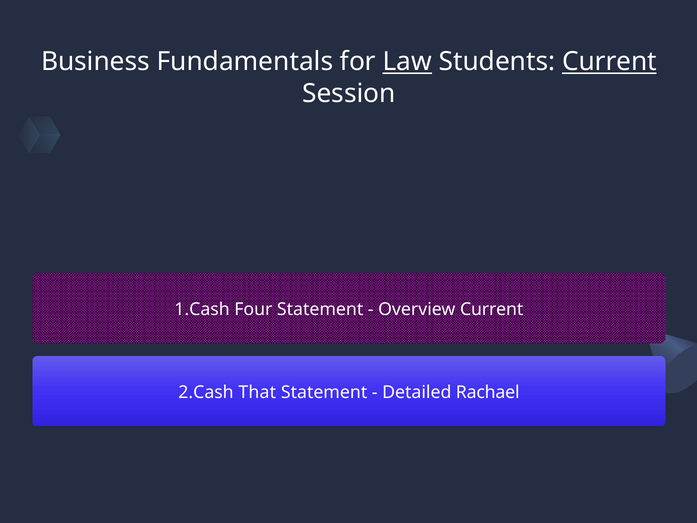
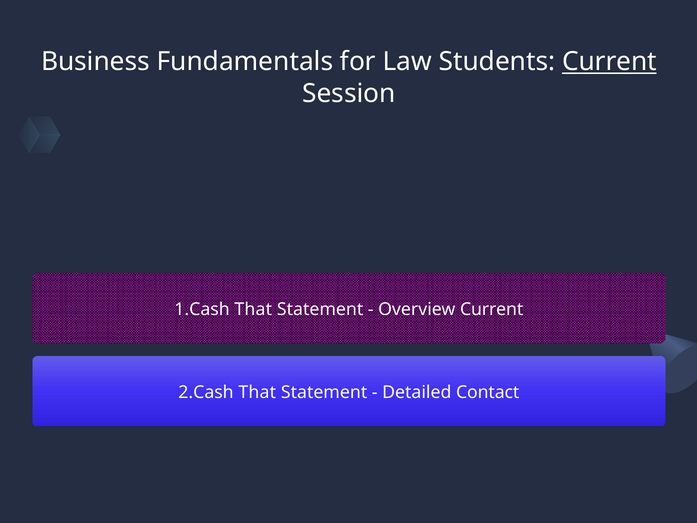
Law underline: present -> none (407, 62)
Four: Four -> That (253, 309)
Rachael: Rachael -> Contact (488, 392)
